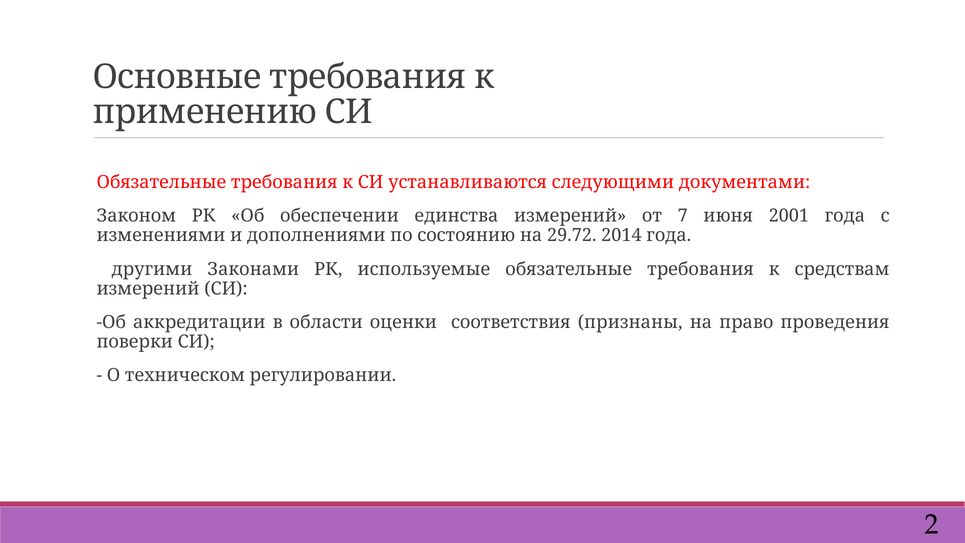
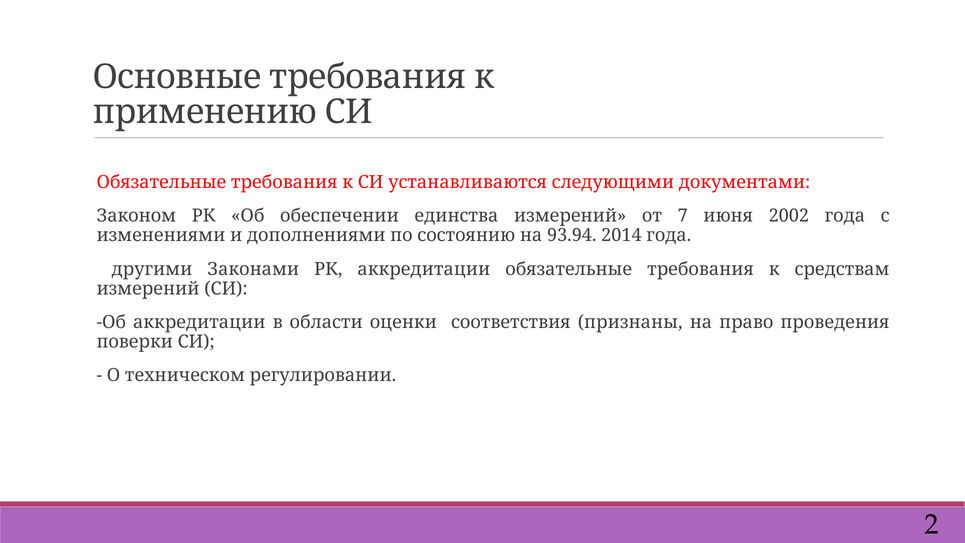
2001: 2001 -> 2002 (789, 216)
29.72: 29.72 -> 93.94 (572, 235)
РК используемые: используемые -> аккредитации (424, 269)
